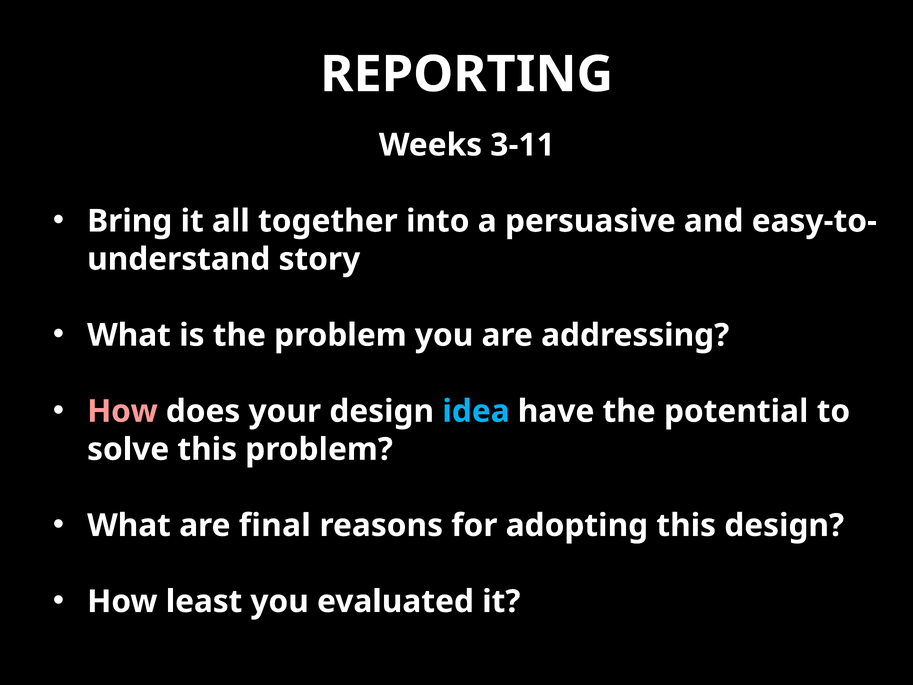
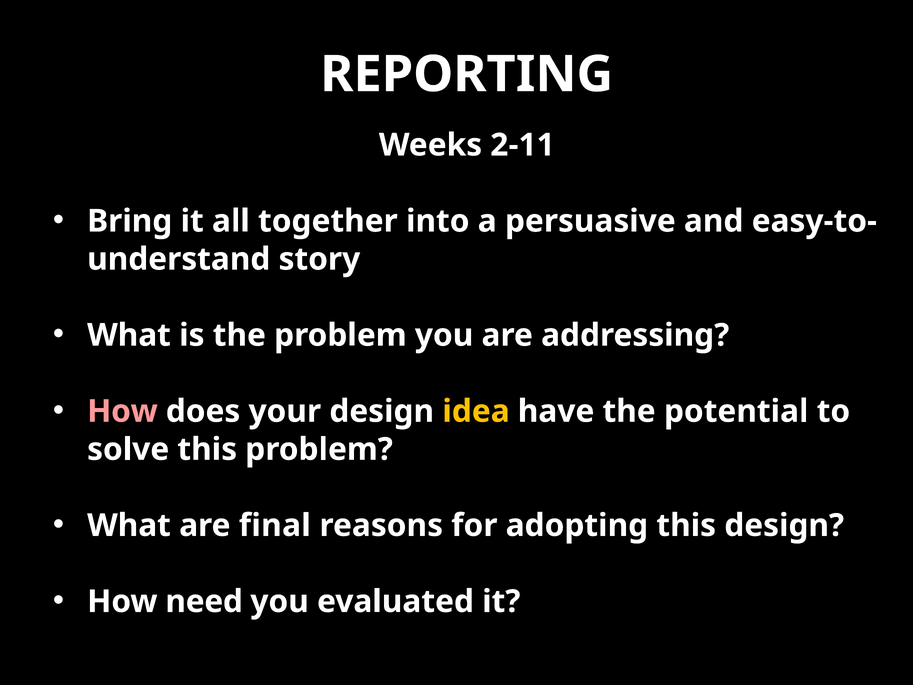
3-11: 3-11 -> 2-11 (523, 145)
idea colour: light blue -> yellow (476, 411)
least: least -> need (204, 601)
